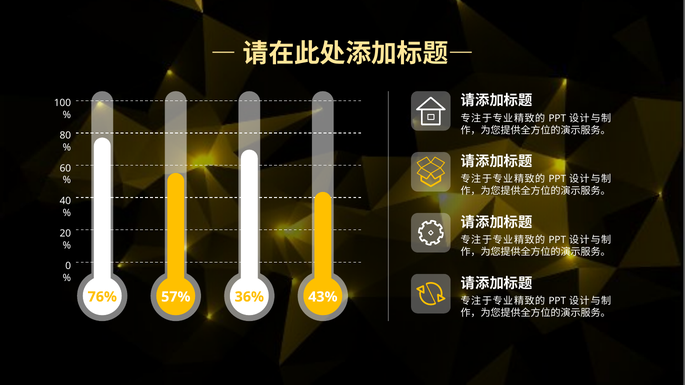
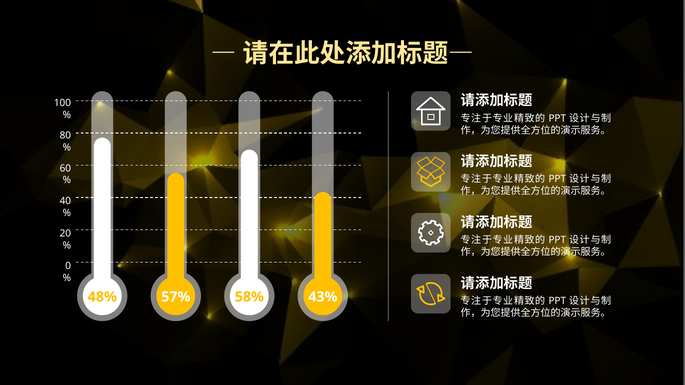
76%: 76% -> 48% (102, 297)
36%: 36% -> 58% (249, 297)
